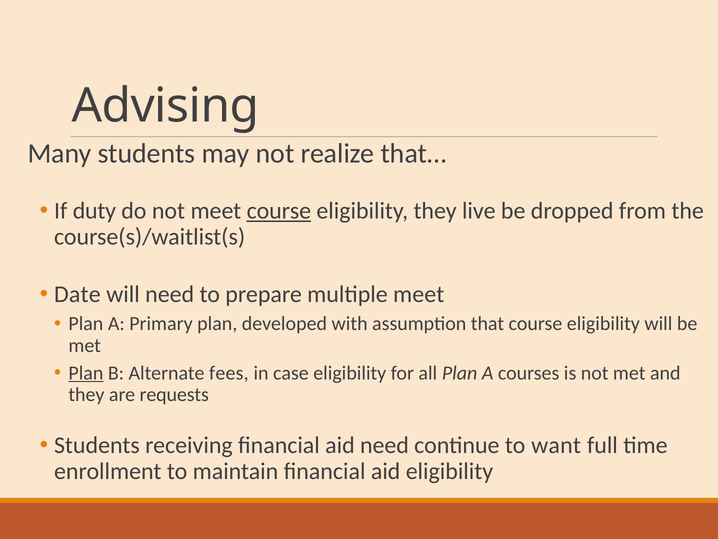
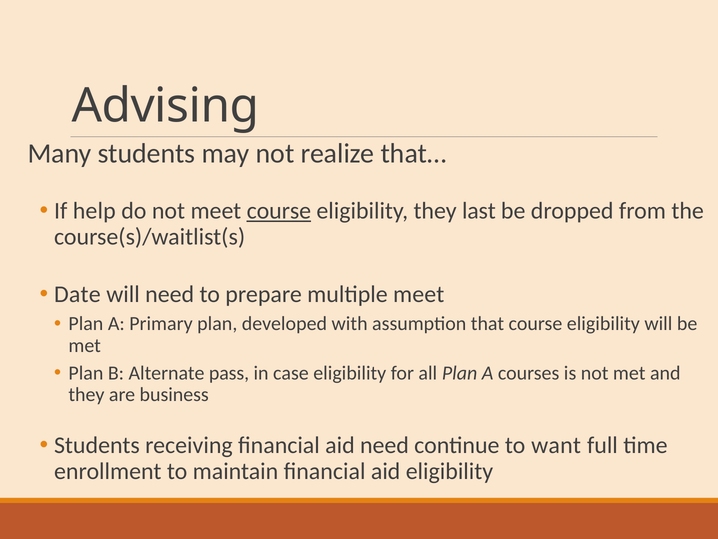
duty: duty -> help (94, 211)
live: live -> last (479, 211)
Plan underline: present -> none (86, 373)
fees: fees -> pass (229, 373)
requests: requests -> business (174, 394)
